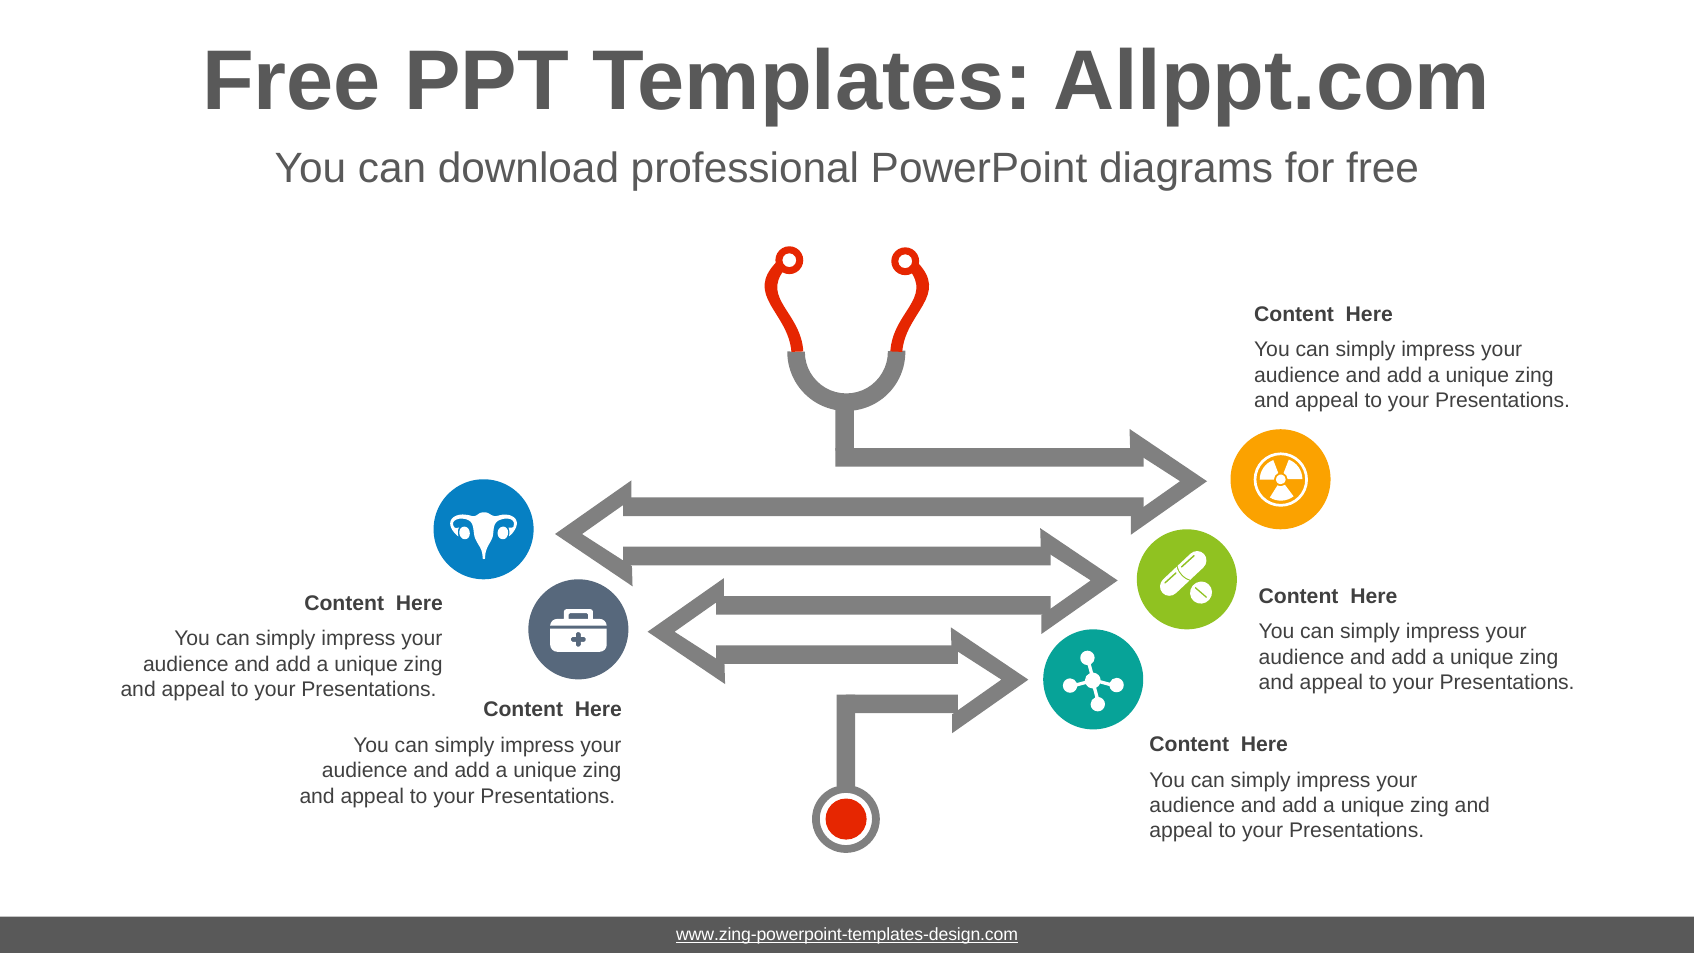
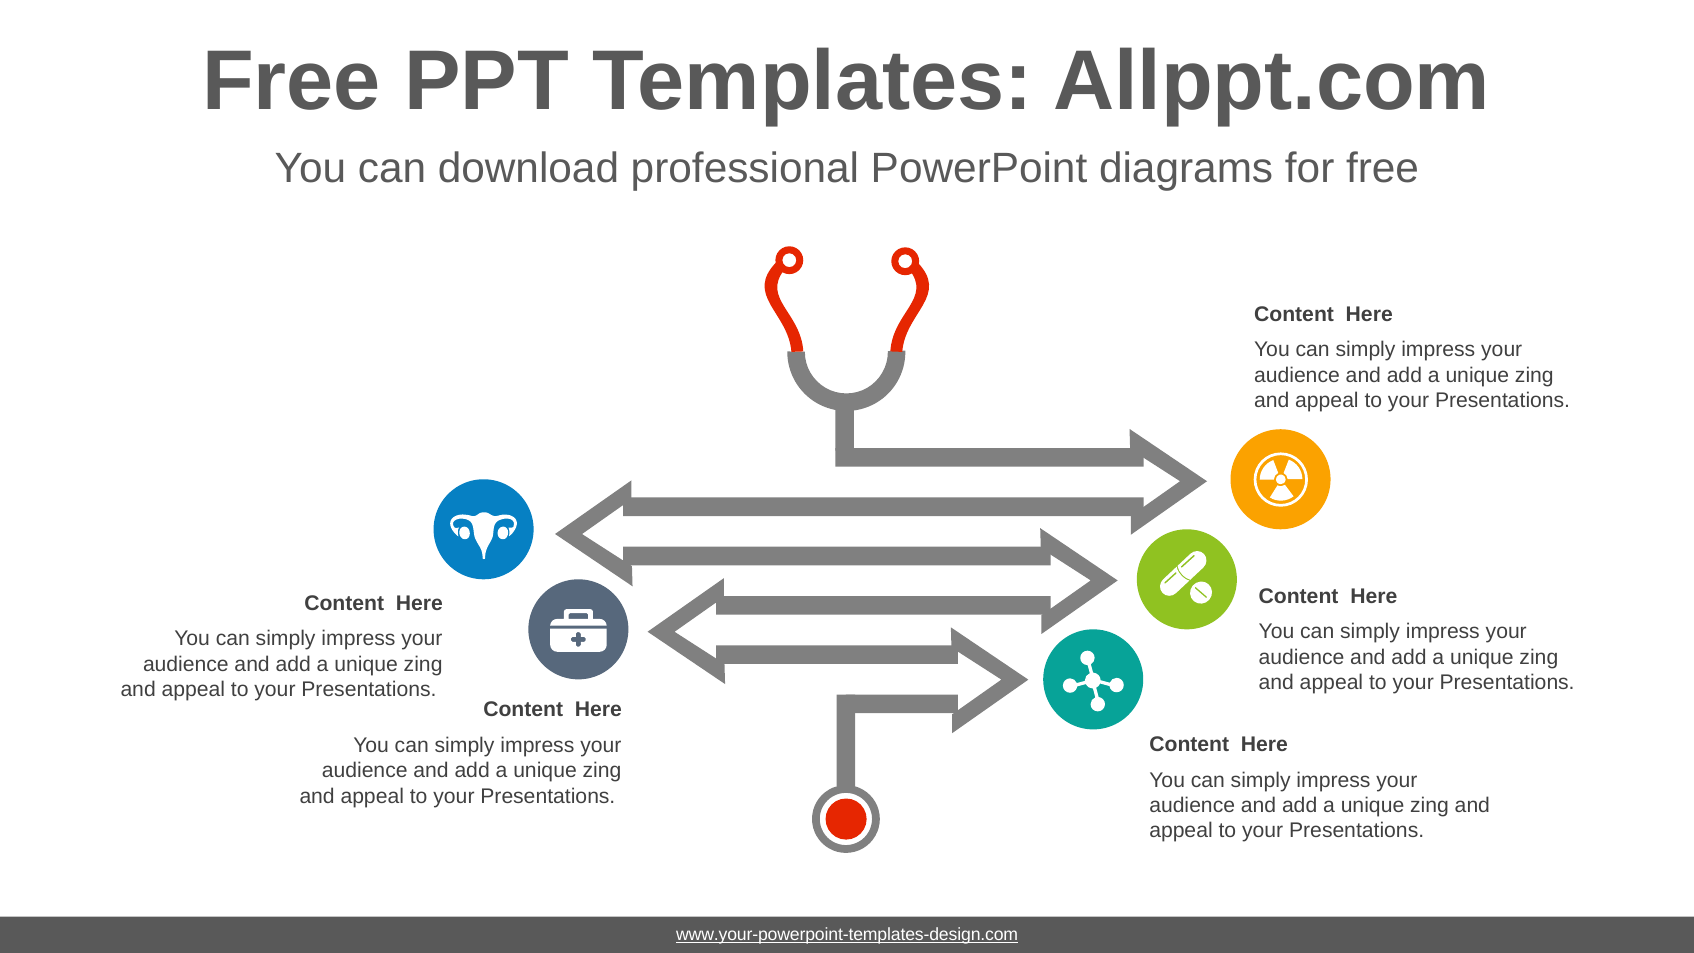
www.zing-powerpoint-templates-design.com: www.zing-powerpoint-templates-design.com -> www.your-powerpoint-templates-design.com (847, 935)
